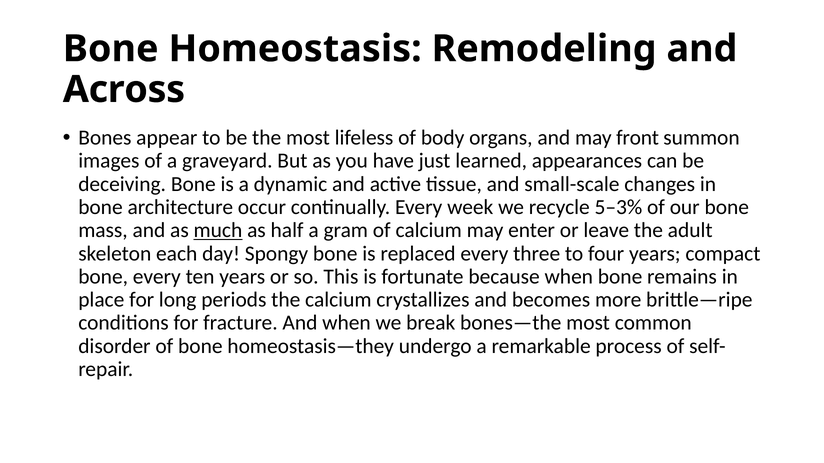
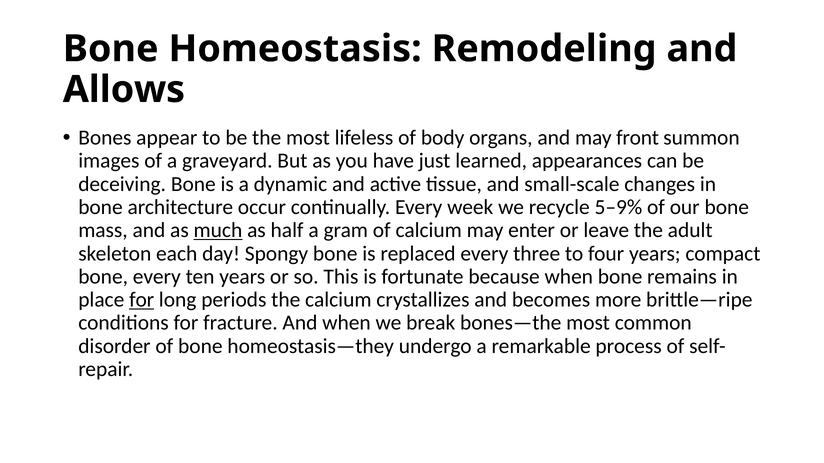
Across: Across -> Allows (124, 90)
5–3%: 5–3% -> 5–9% (618, 207)
for underline: none -> present (142, 300)
